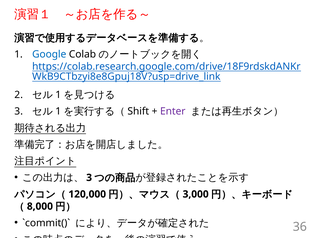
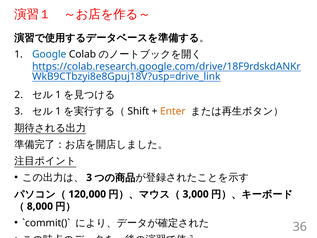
Enter colour: purple -> orange (173, 111)
